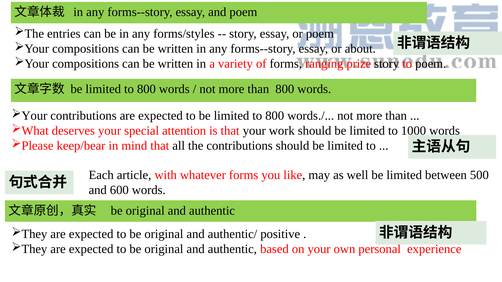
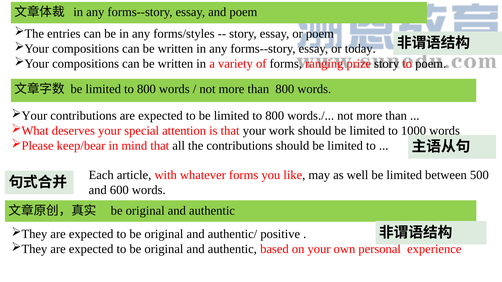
about: about -> today (360, 49)
